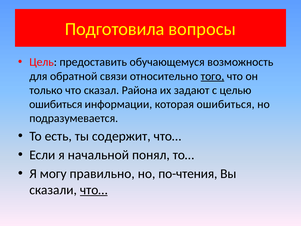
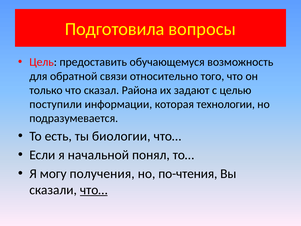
того underline: present -> none (212, 76)
ошибиться: ошибиться -> поступили (56, 104)
которая ошибиться: ошибиться -> технологии (226, 104)
содержит: содержит -> биологии (121, 136)
правильно: правильно -> получения (102, 174)
